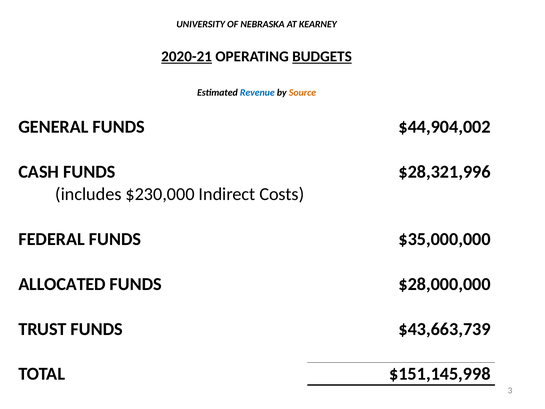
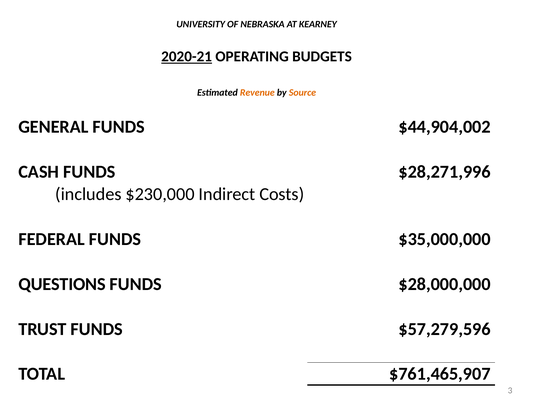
BUDGETS underline: present -> none (322, 57)
Revenue colour: blue -> orange (257, 93)
$28,321,996: $28,321,996 -> $28,271,996 (445, 172)
ALLOCATED: ALLOCATED -> QUESTIONS (62, 284)
$43,663,739: $43,663,739 -> $57,279,596 (445, 329)
$151,145,998: $151,145,998 -> $761,465,907 (440, 374)
